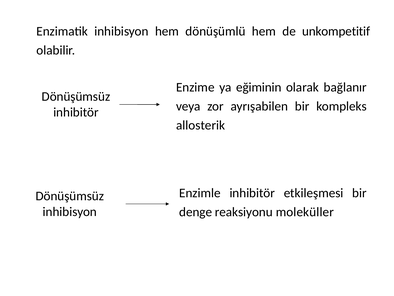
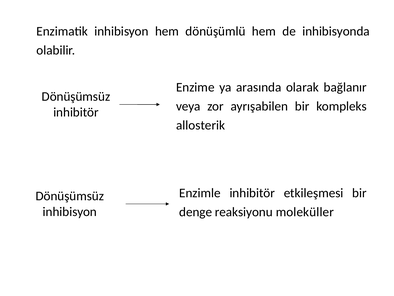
unkompetitif: unkompetitif -> inhibisyonda (336, 31)
eğiminin: eğiminin -> arasında (259, 87)
